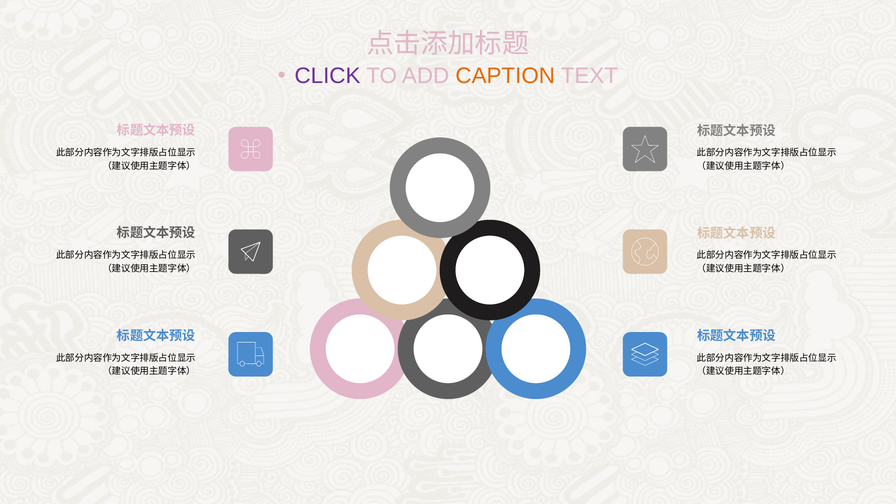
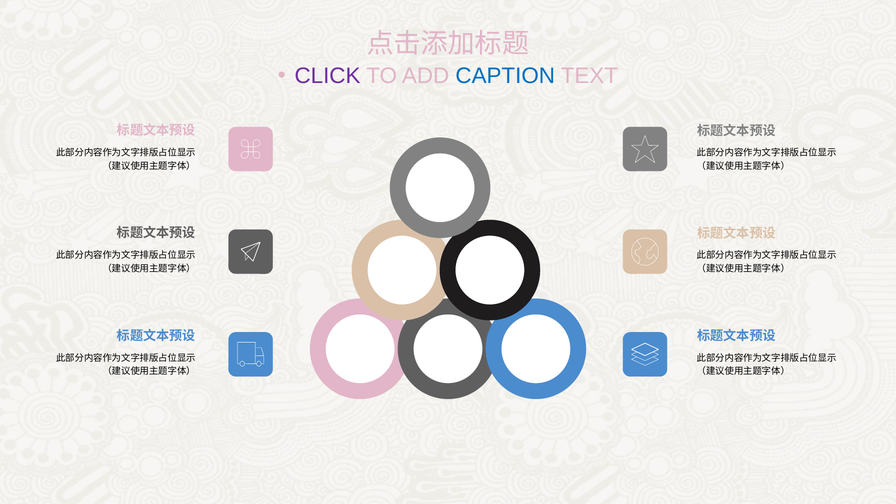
CAPTION colour: orange -> blue (505, 76)
